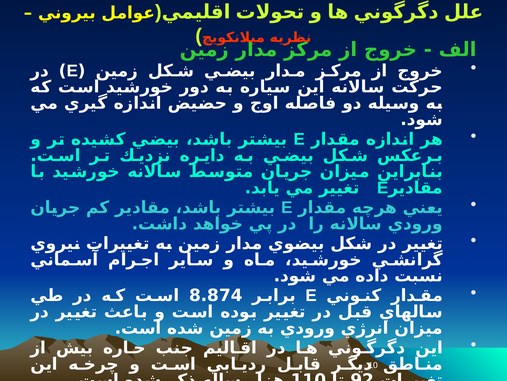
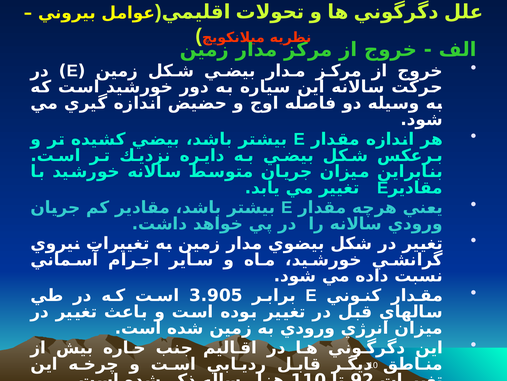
8.874: 8.874 -> 3.905 (216, 295)
